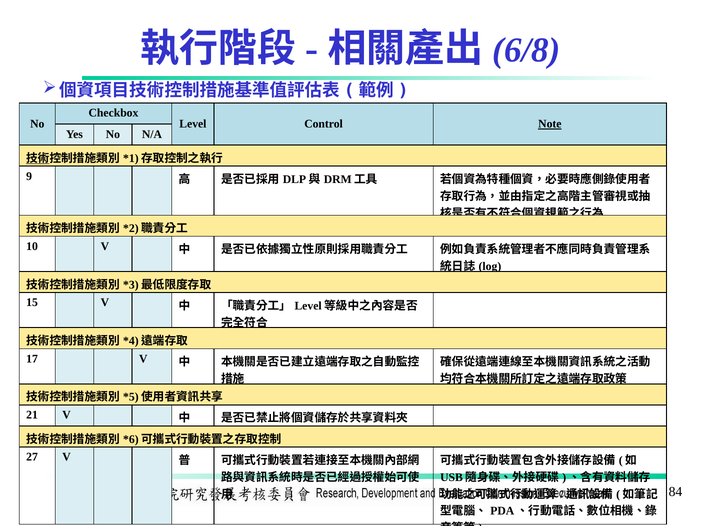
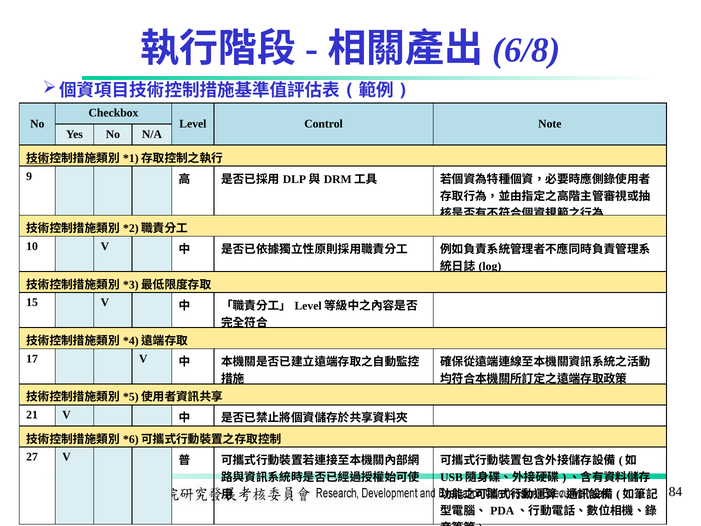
Note underline: present -> none (550, 124)
